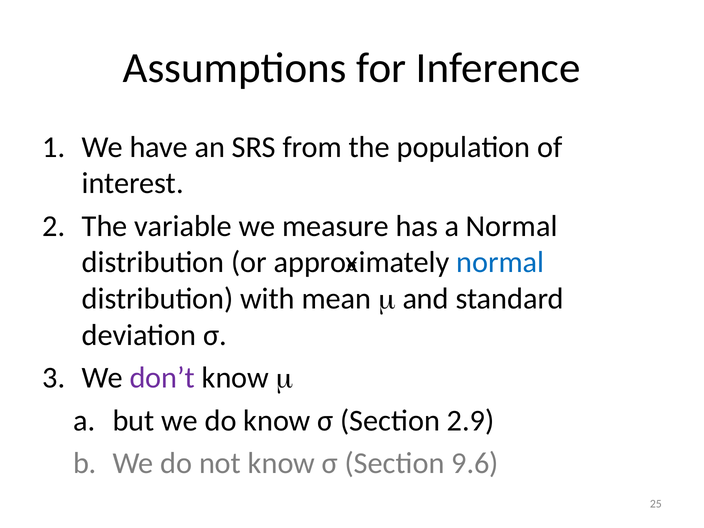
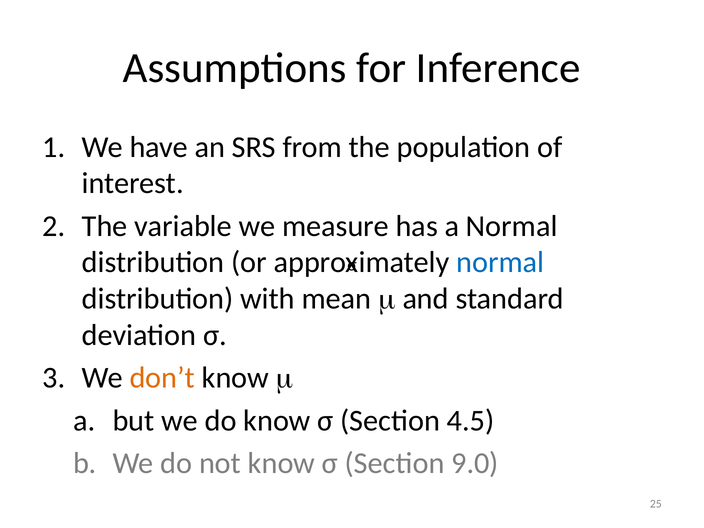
don’t colour: purple -> orange (162, 378)
2.9: 2.9 -> 4.5 (471, 421)
9.6: 9.6 -> 9.0 (475, 463)
